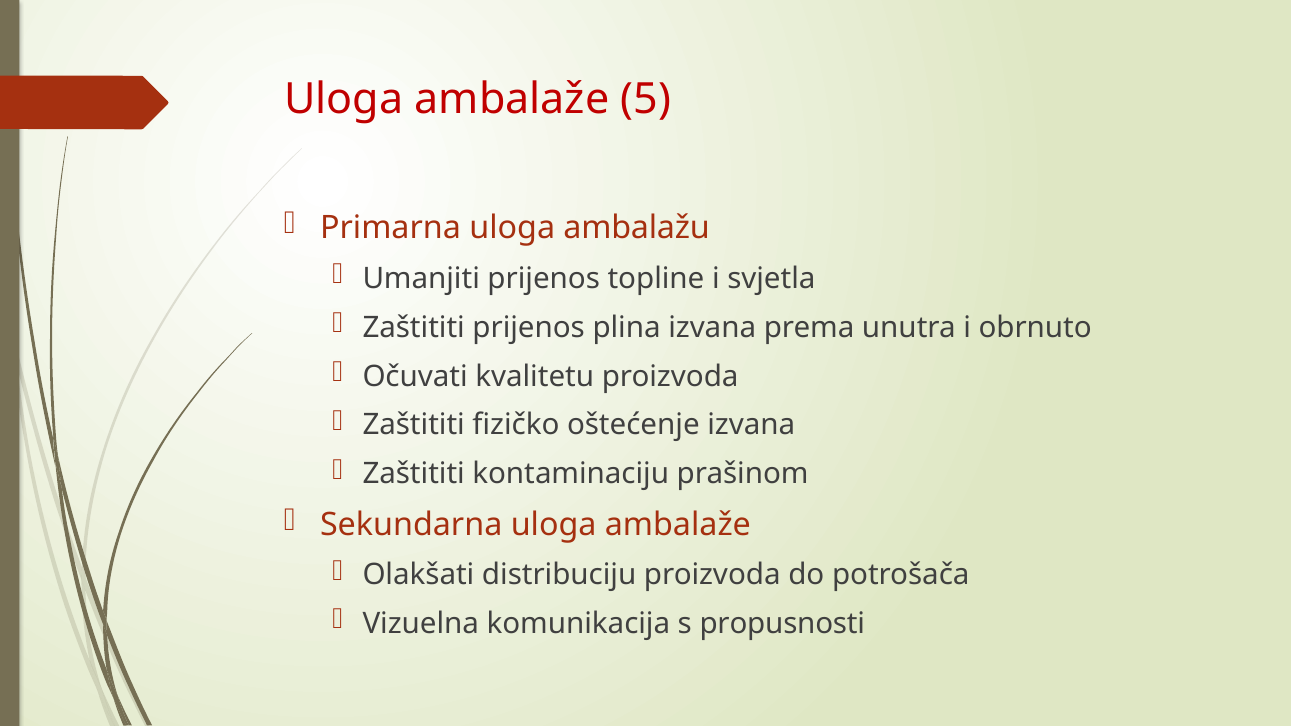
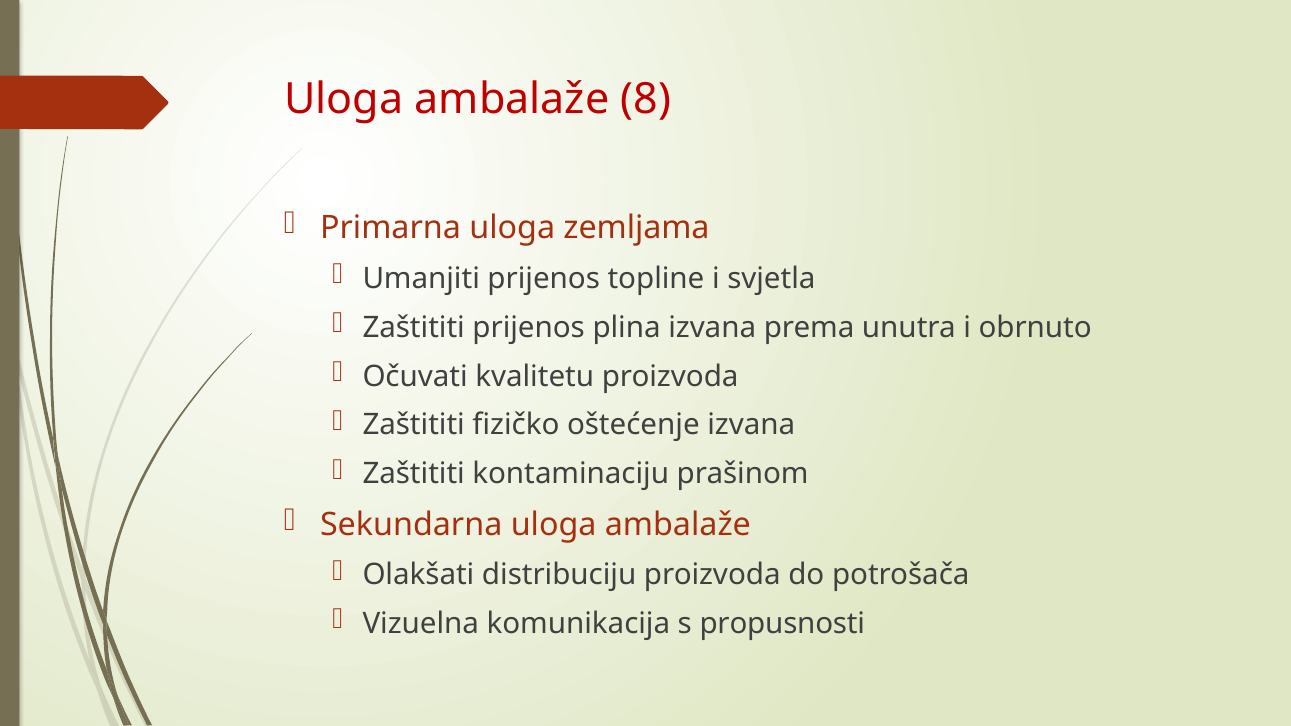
5: 5 -> 8 (646, 100)
ambalažu: ambalažu -> zemljama (637, 228)
